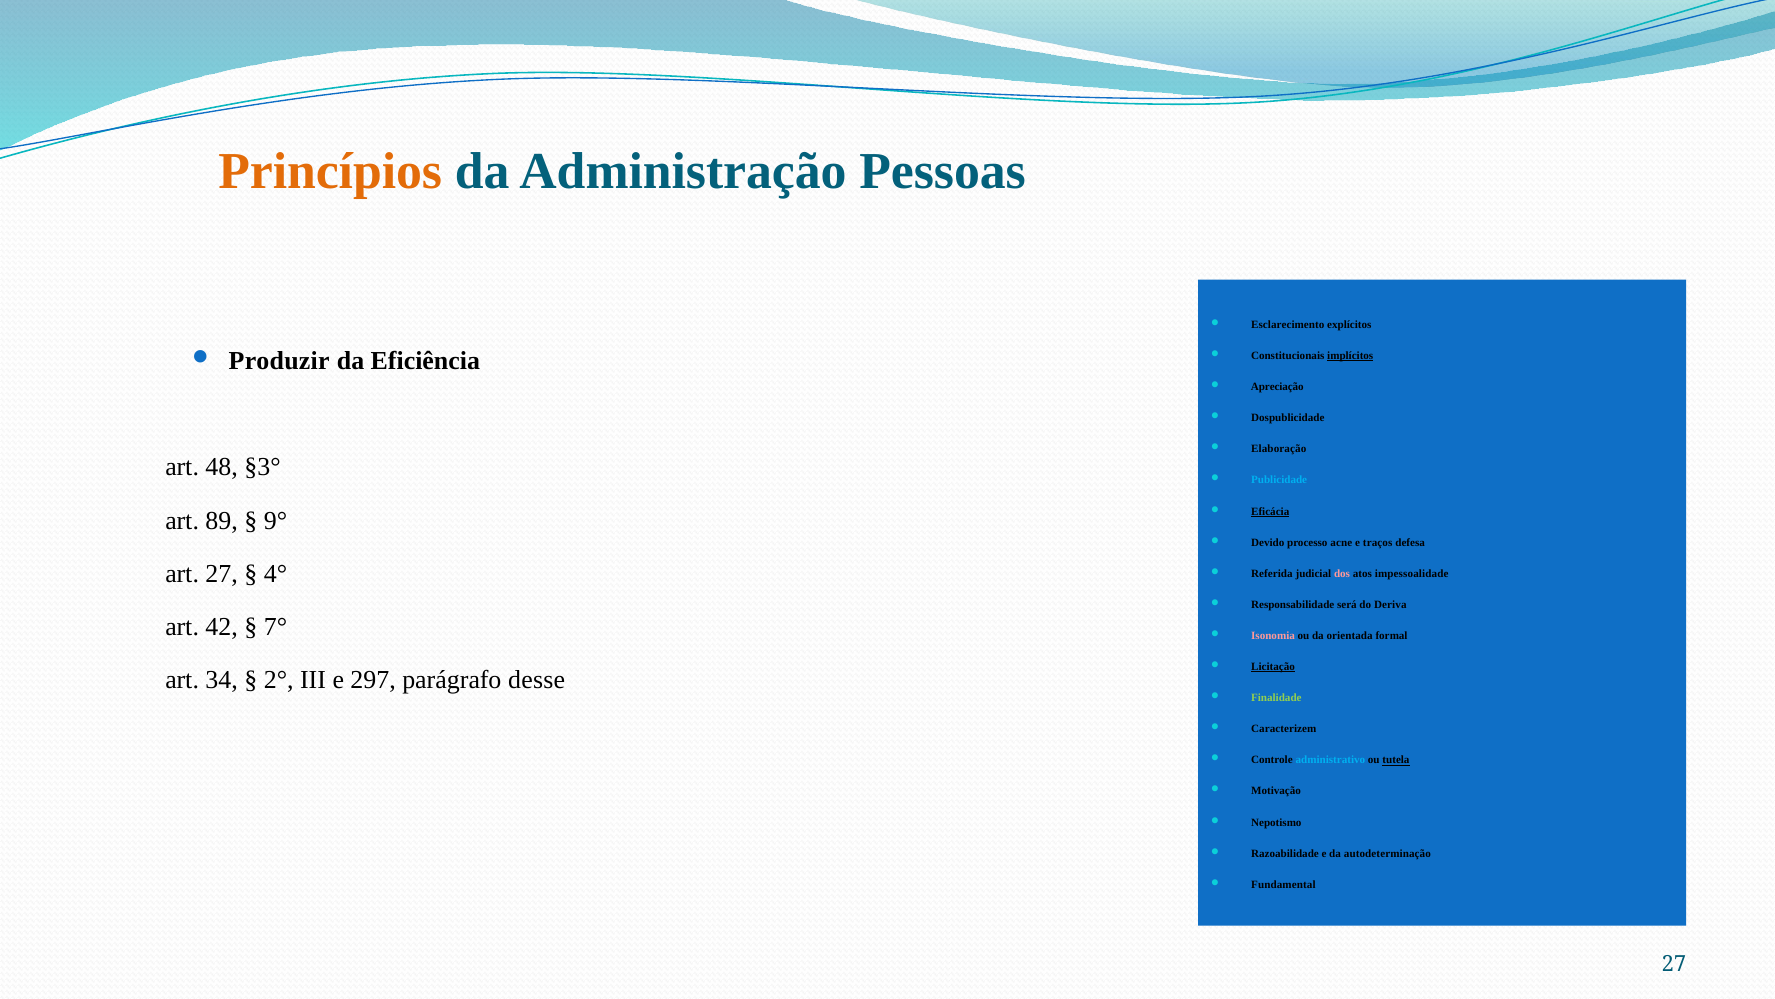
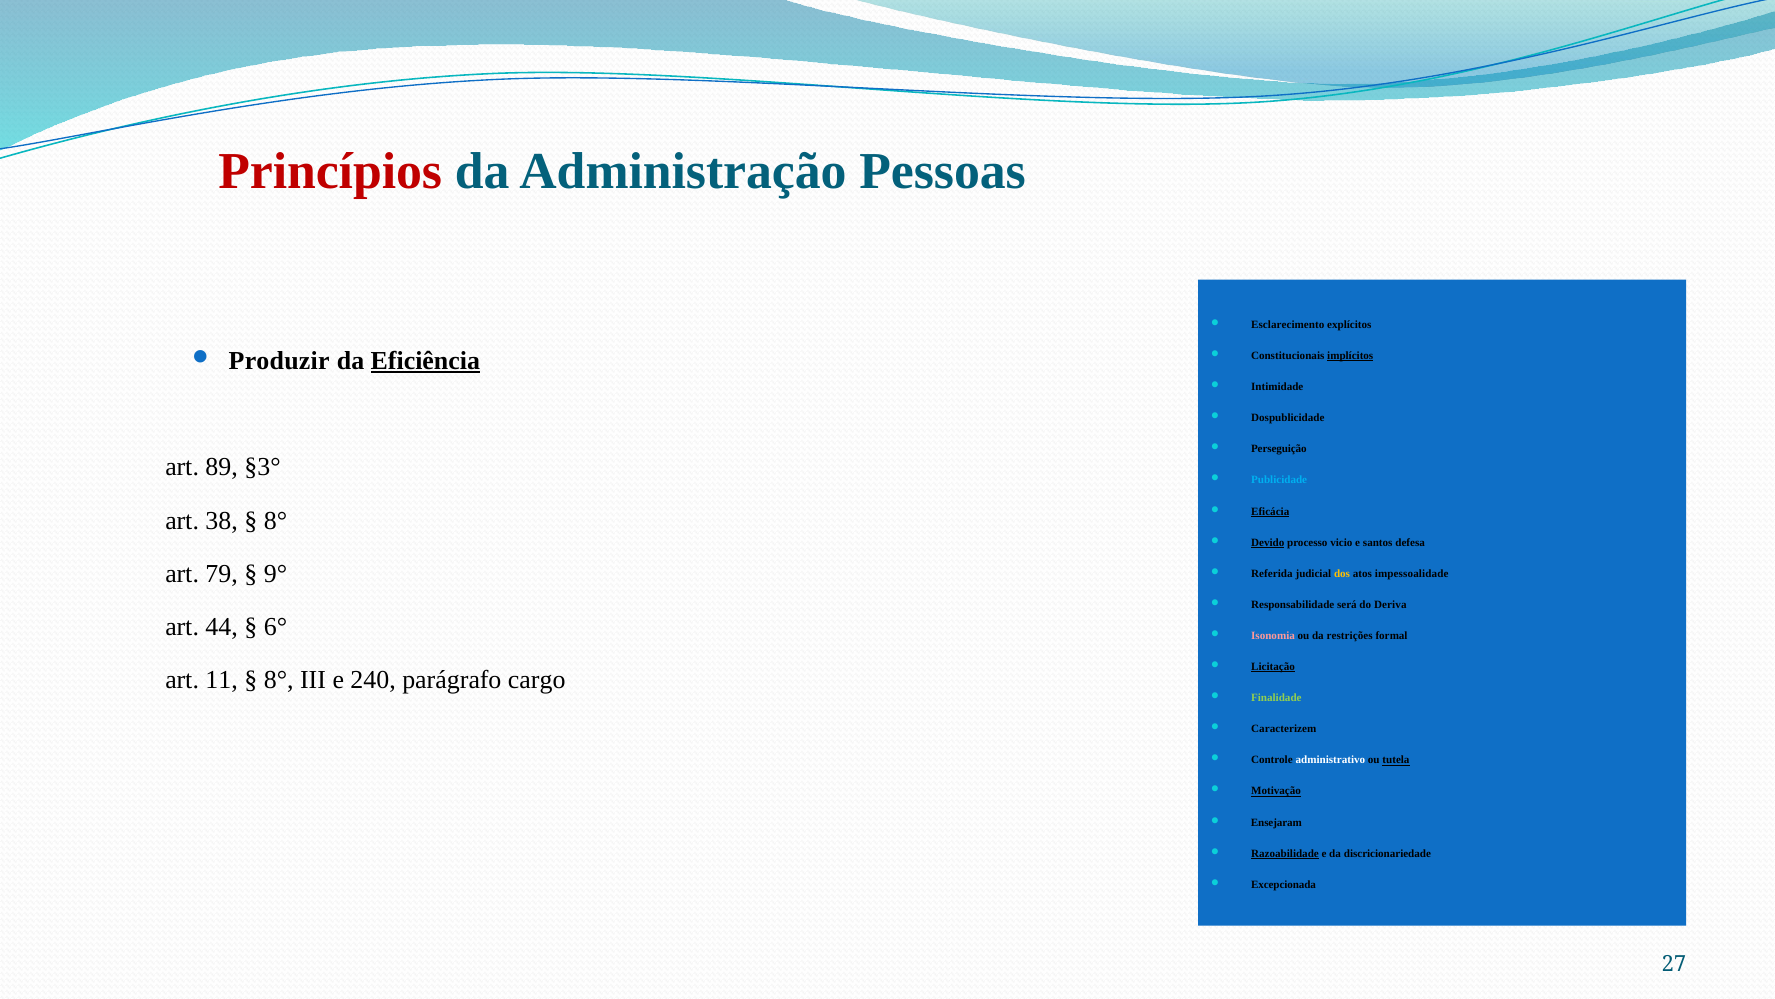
Princípios colour: orange -> red (330, 171)
Eficiência underline: none -> present (425, 361)
Apreciação: Apreciação -> Intimidade (1277, 387)
Elaboração: Elaboração -> Perseguição (1279, 449)
48: 48 -> 89 (222, 467)
89: 89 -> 38 (222, 520)
9°: 9° -> 8° (276, 520)
Devido underline: none -> present (1268, 542)
acne: acne -> vicio (1341, 542)
traços: traços -> santos (1378, 542)
art 27: 27 -> 79 (222, 574)
4°: 4° -> 9° (276, 574)
dos colour: pink -> yellow (1342, 573)
42: 42 -> 44 (222, 627)
7°: 7° -> 6° (276, 627)
orientada: orientada -> restrições (1350, 635)
34: 34 -> 11 (222, 680)
2°: 2° -> 8° (279, 680)
297: 297 -> 240 (373, 680)
desse: desse -> cargo (537, 680)
administrativo colour: light blue -> white (1330, 760)
Motivação underline: none -> present (1276, 791)
Nepotismo: Nepotismo -> Ensejaram (1276, 822)
Razoabilidade underline: none -> present (1285, 853)
autodeterminação: autodeterminação -> discricionariedade (1387, 853)
Fundamental: Fundamental -> Excepcionada (1284, 884)
